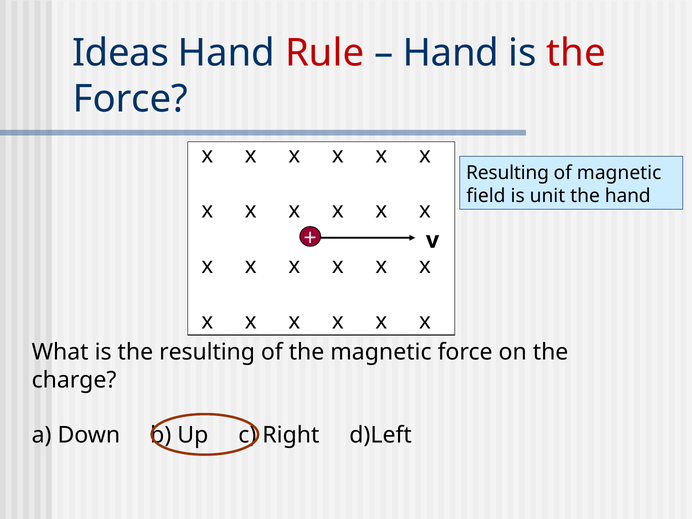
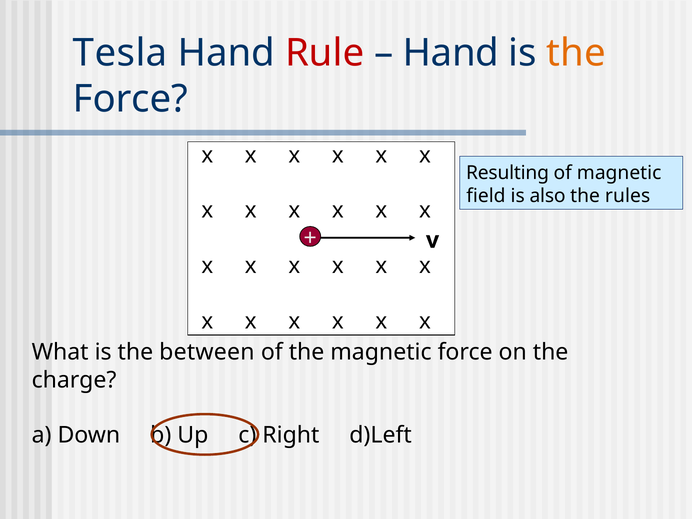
Ideas: Ideas -> Tesla (120, 53)
the colour: red -> orange (576, 53)
unit: unit -> also (548, 196)
the hand: hand -> rules (628, 196)
the resulting: resulting -> between (207, 352)
